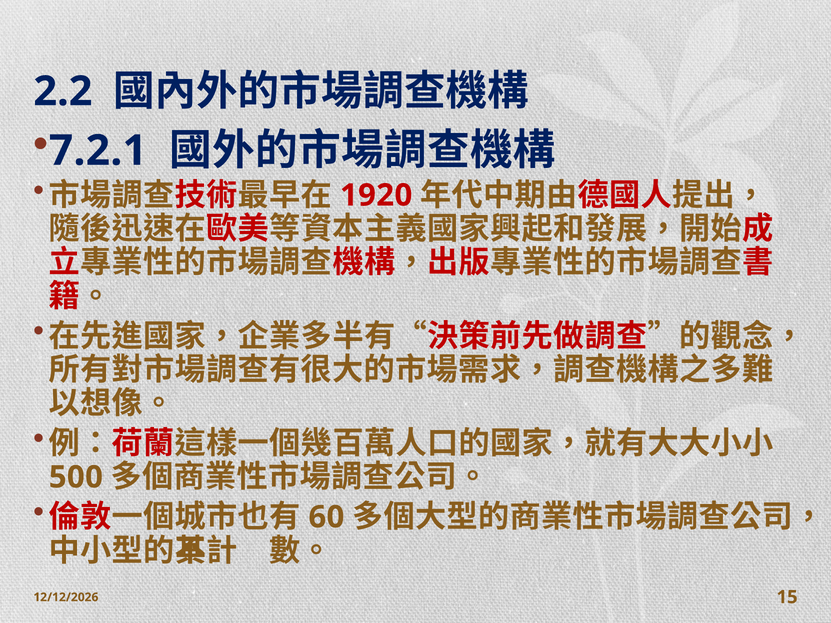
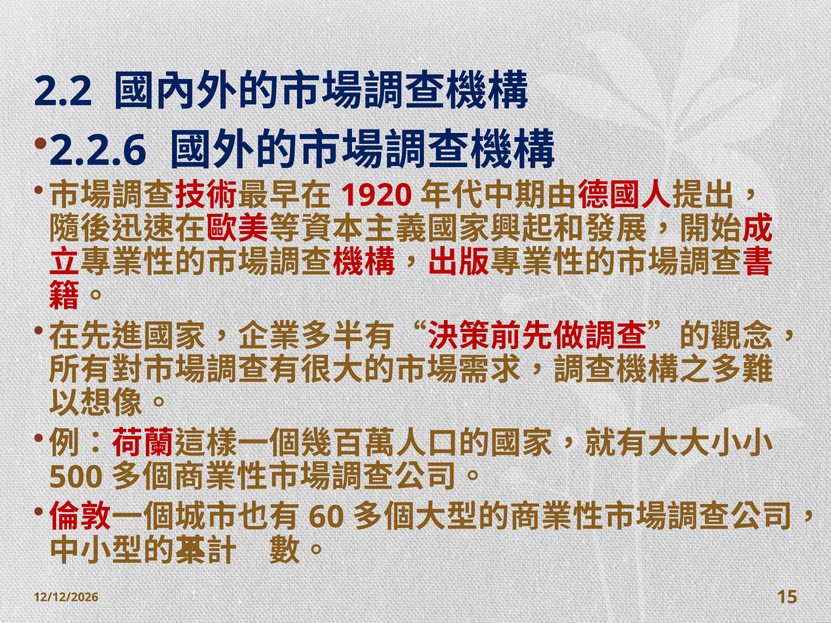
7.2.1: 7.2.1 -> 2.2.6 (98, 151)
